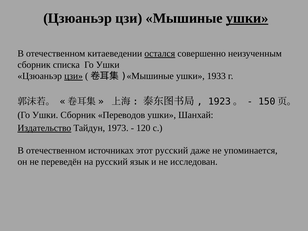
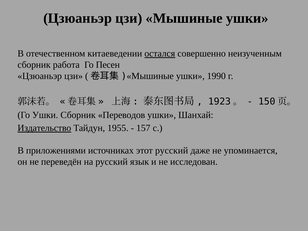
ушки underline: present -> none (247, 18)
списка: списка -> работа (66, 65)
Ушки: Ушки -> Песен (108, 65)
цзи underline: present -> none (74, 76)
1933: 1933 -> 1990 (216, 76)
1973: 1973 -> 1955 (118, 128)
120: 120 -> 157 (143, 128)
отечественном: отечественном -> приложениями (56, 151)
